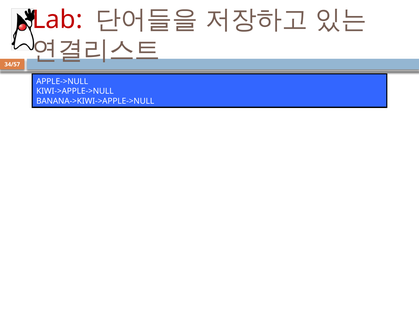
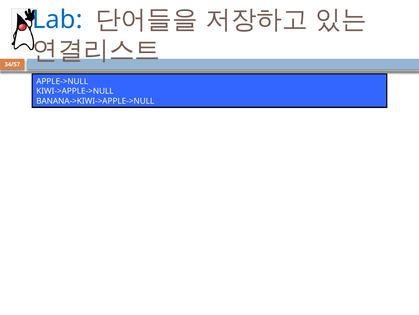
Lab colour: red -> blue (57, 20)
